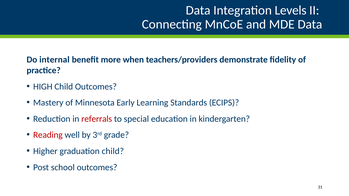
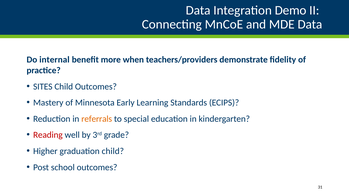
Levels: Levels -> Demo (291, 10)
HIGH: HIGH -> SITES (43, 87)
referrals colour: red -> orange (97, 119)
